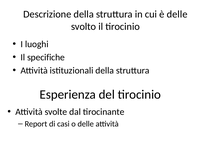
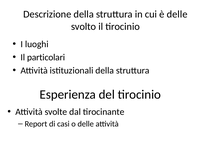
specifiche: specifiche -> particolari (46, 57)
